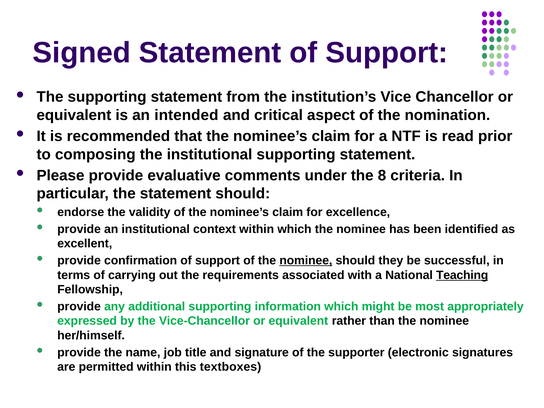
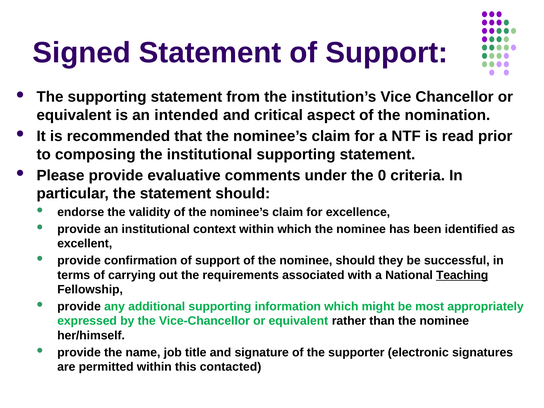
8: 8 -> 0 (382, 176)
nominee underline: present -> none (306, 261)
textboxes: textboxes -> contacted (231, 367)
